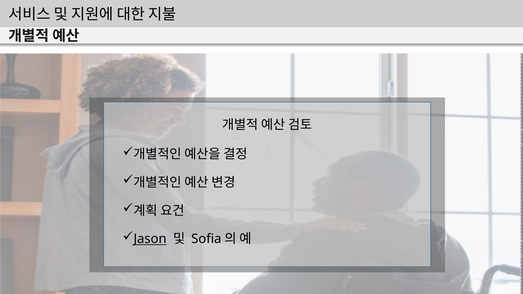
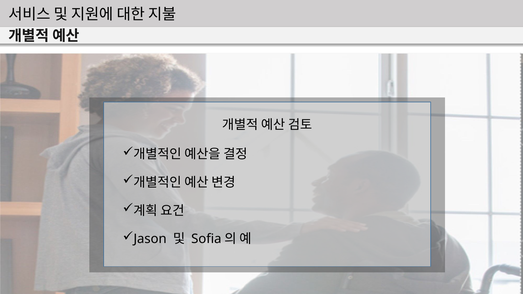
Jason underline: present -> none (150, 239)
